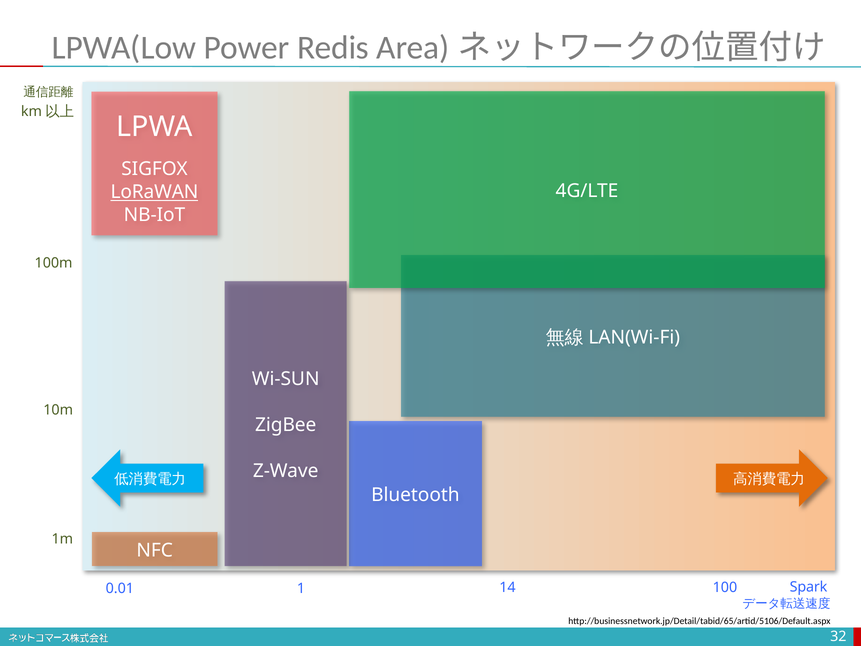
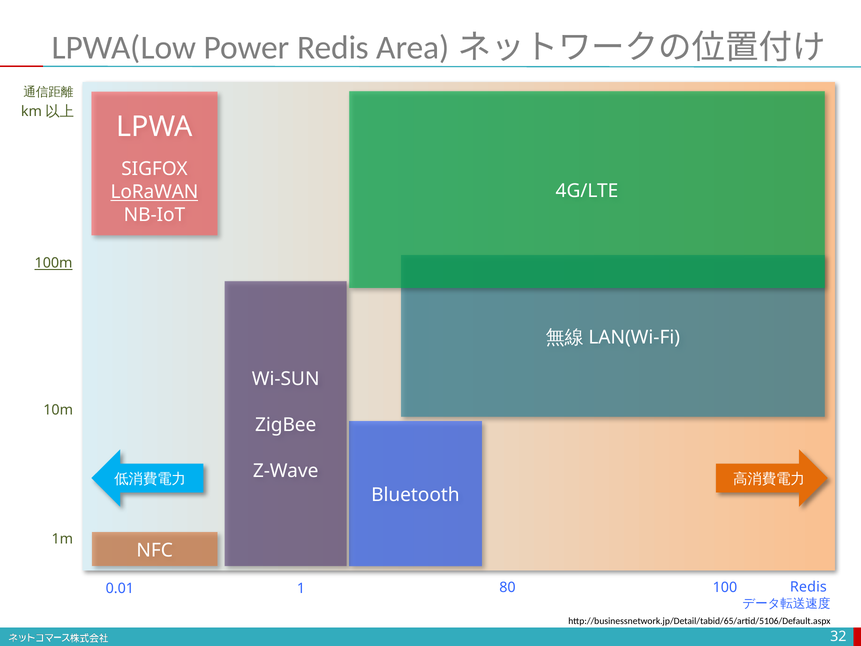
100m underline: none -> present (54, 263)
14: 14 -> 80 (508, 587)
100 Spark: Spark -> Redis (808, 587)
